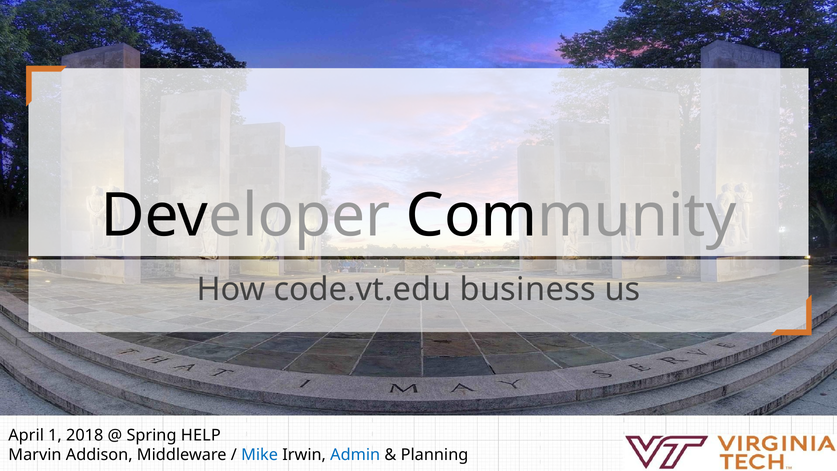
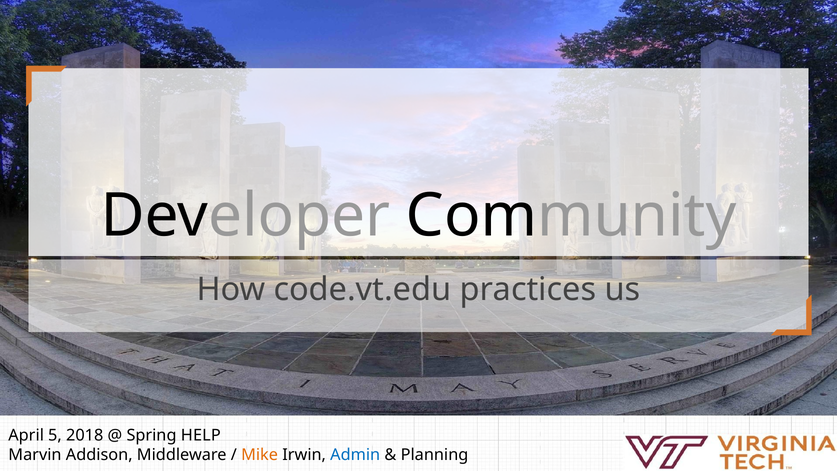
business: business -> practices (528, 290)
1: 1 -> 5 (55, 435)
Mike colour: blue -> orange (260, 455)
